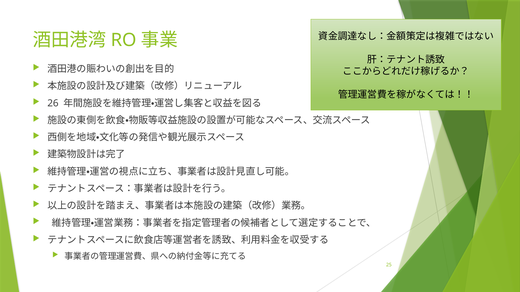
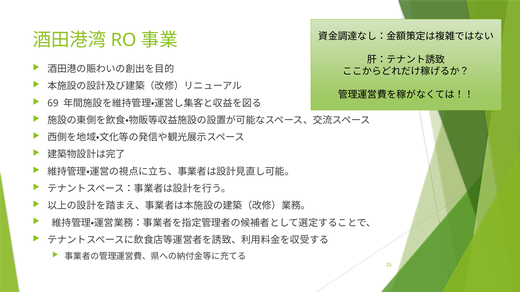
26: 26 -> 69 (53, 103)
